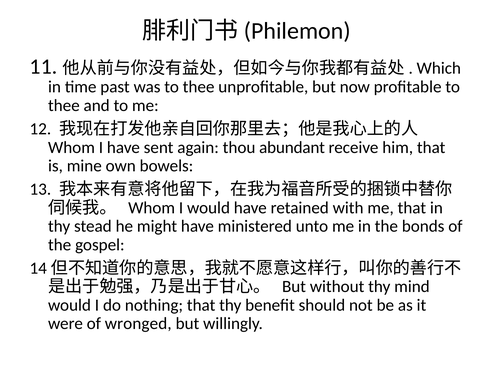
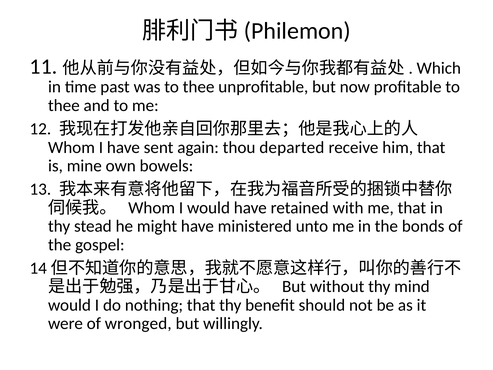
abundant: abundant -> departed (292, 147)
